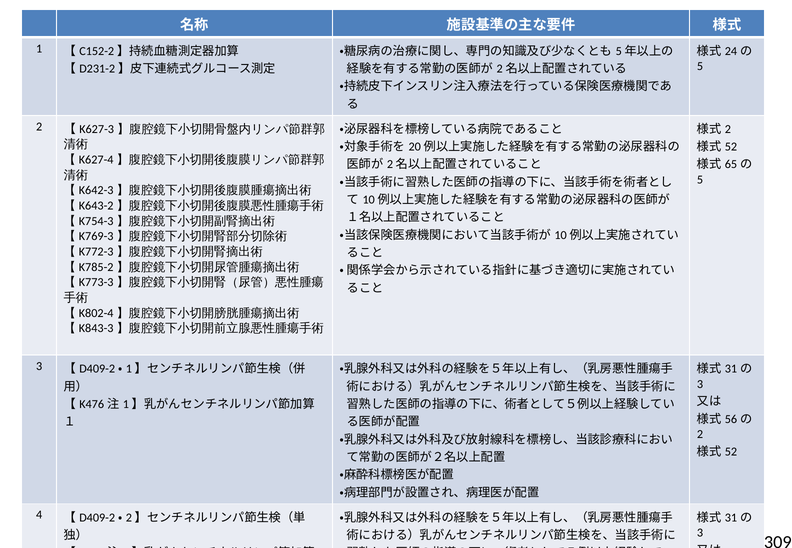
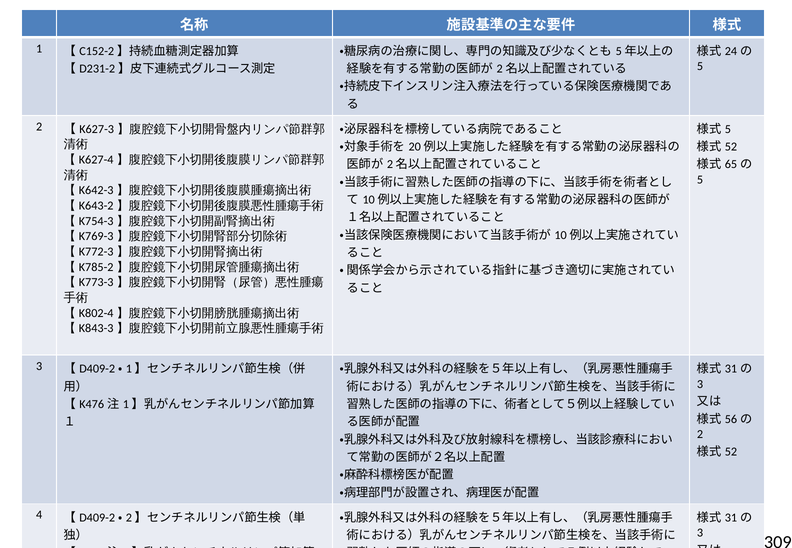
2: 2 -> 5 (728, 129)
